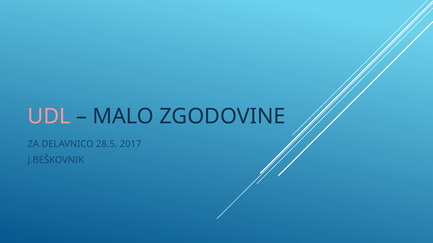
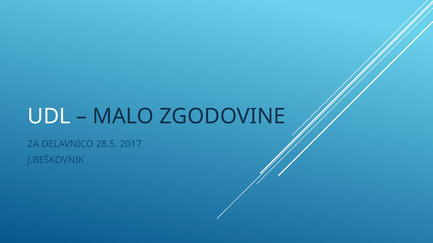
UDL colour: pink -> white (49, 117)
